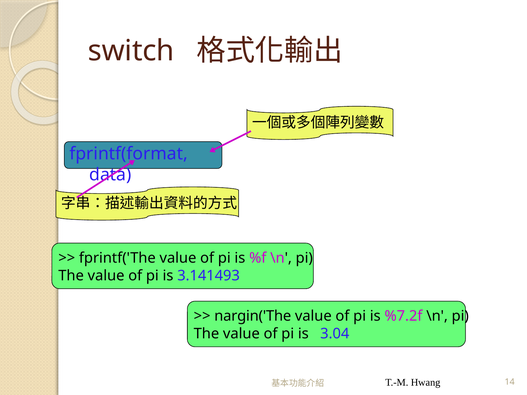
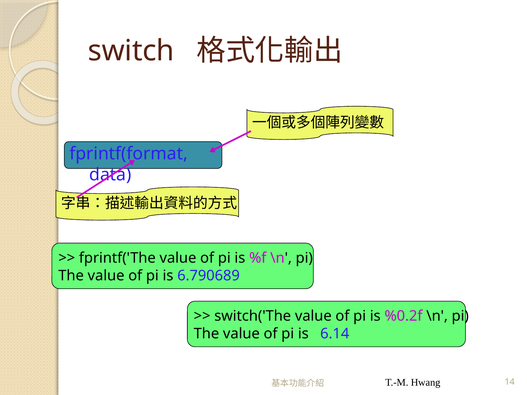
3.141493: 3.141493 -> 6.790689 (209, 276)
nargin('The: nargin('The -> switch('The (253, 316)
%7.2f: %7.2f -> %0.2f (403, 316)
3.04: 3.04 -> 6.14 (335, 334)
